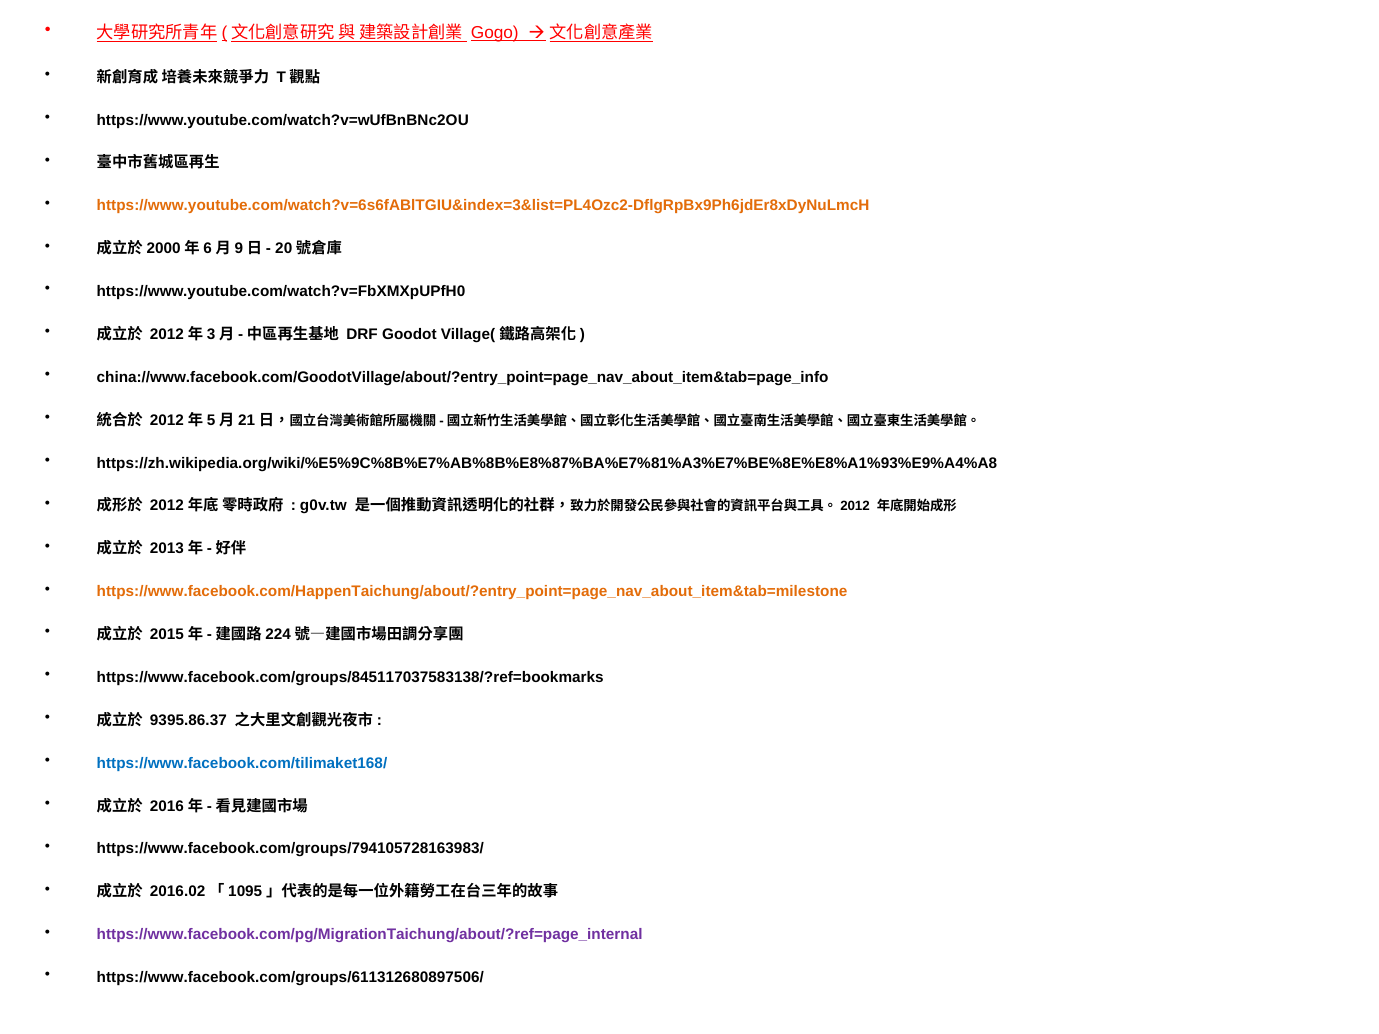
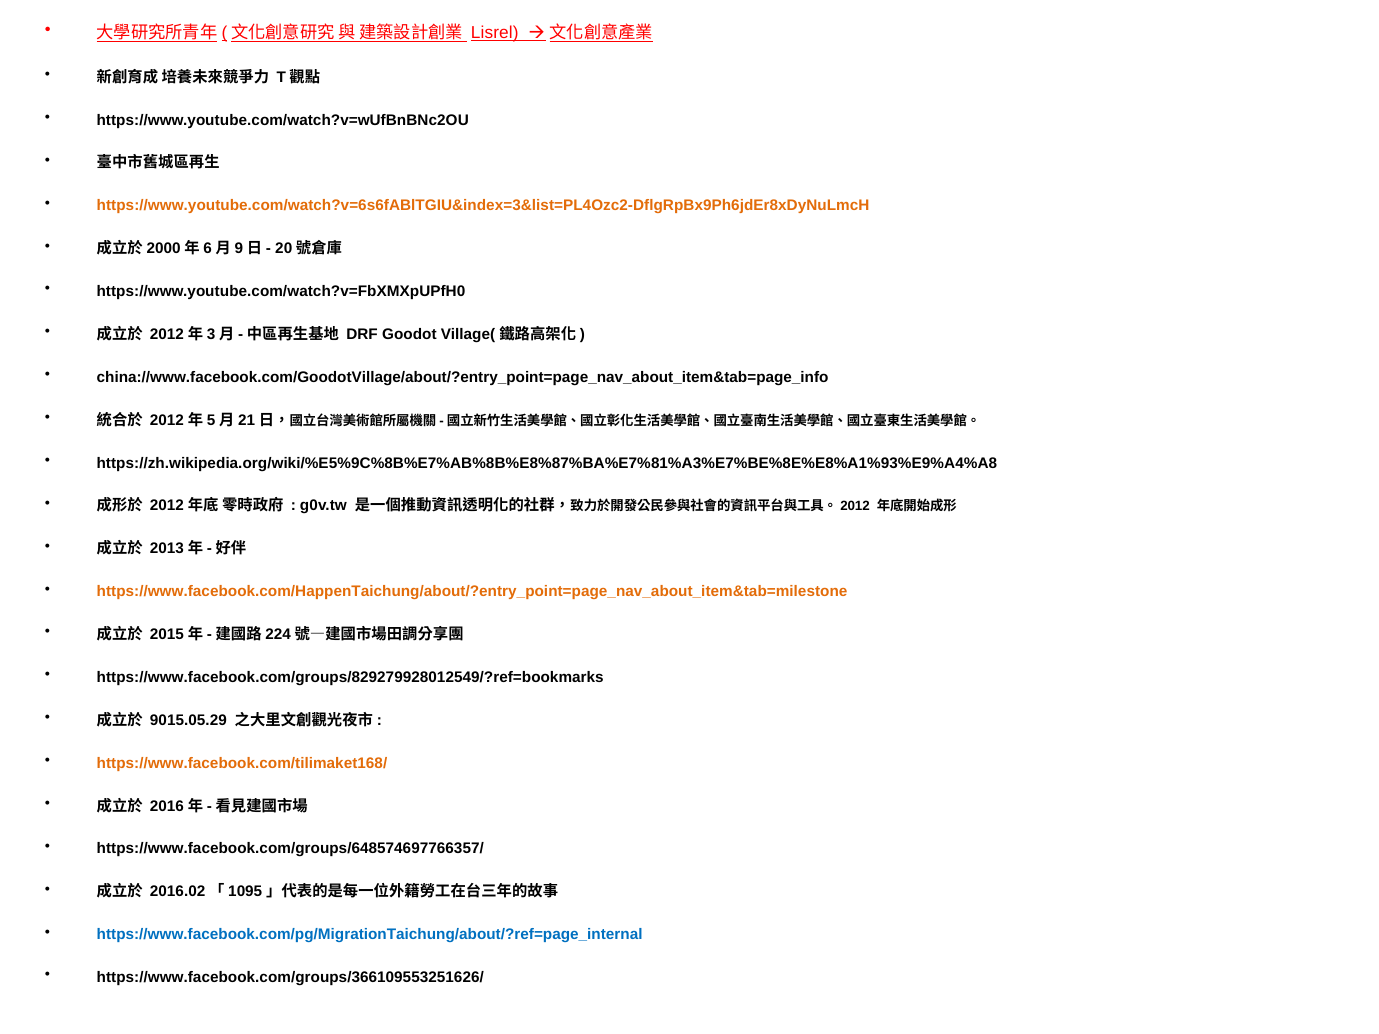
Gogo: Gogo -> Lisrel (495, 33)
https://www.facebook.com/groups/845117037583138/?ref=bookmarks: https://www.facebook.com/groups/845117037583138/?ref=bookmarks -> https://www.facebook.com/groups/829279928012549/?ref=bookmarks (350, 678)
9395.86.37: 9395.86.37 -> 9015.05.29 (188, 720)
https://www.facebook.com/tilimaket168/ colour: blue -> orange (242, 763)
https://www.facebook.com/groups/794105728163983/: https://www.facebook.com/groups/794105728163983/ -> https://www.facebook.com/groups/648574697766357/ (290, 849)
https://www.facebook.com/pg/MigrationTaichung/about/?ref=page_internal colour: purple -> blue (370, 935)
https://www.facebook.com/groups/611312680897506/: https://www.facebook.com/groups/611312680897506/ -> https://www.facebook.com/groups/366109553251626/ (290, 978)
